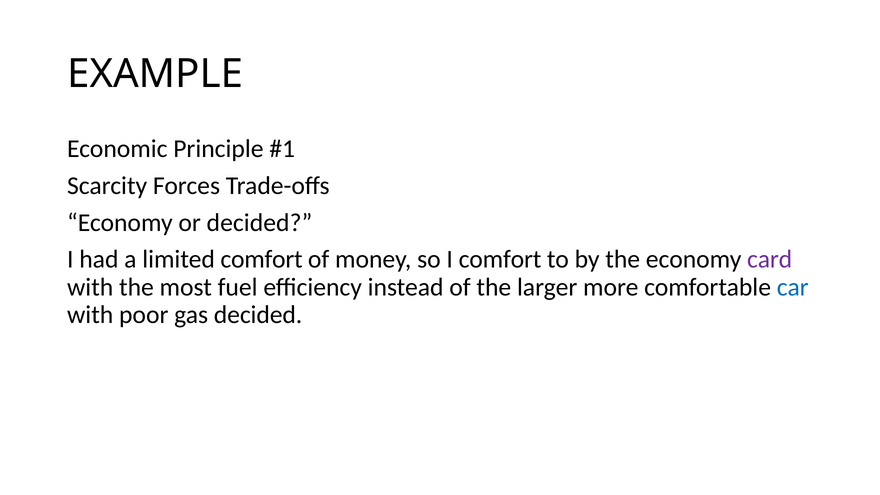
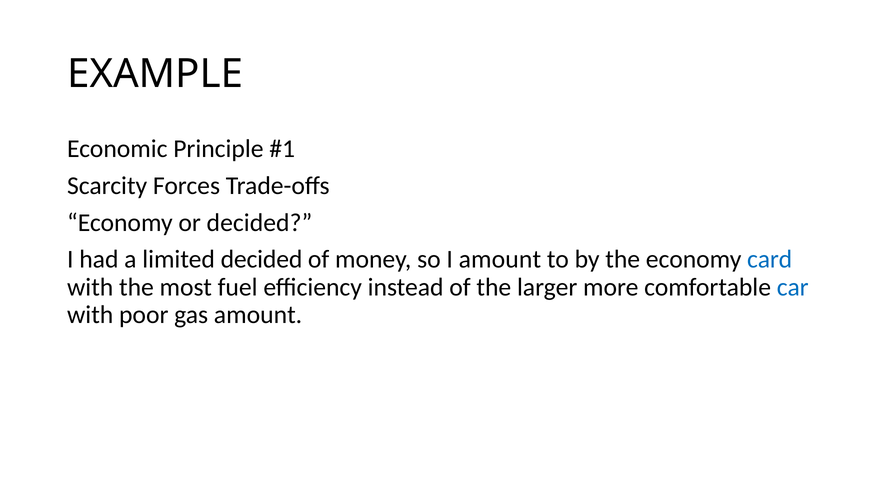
limited comfort: comfort -> decided (262, 259)
I comfort: comfort -> amount (500, 259)
card colour: purple -> blue (770, 259)
gas decided: decided -> amount (258, 315)
